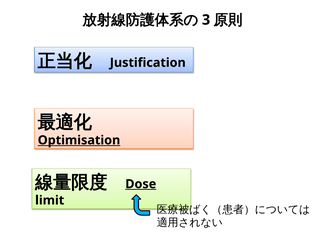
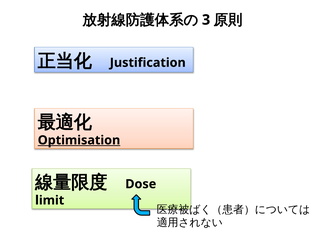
Dose underline: present -> none (141, 184)
